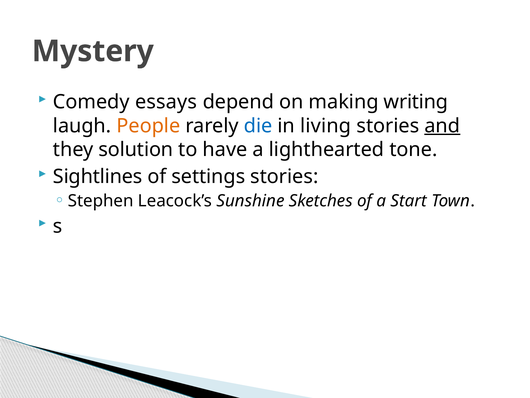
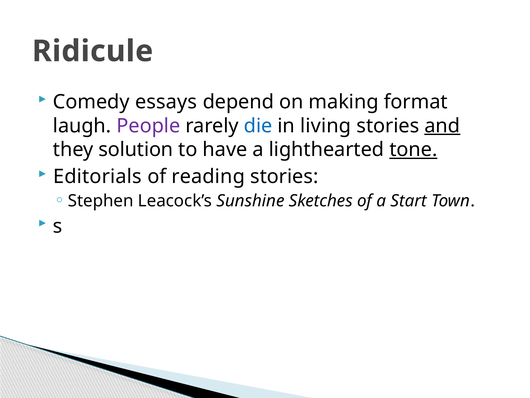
Mystery: Mystery -> Ridicule (93, 51)
writing: writing -> format (416, 102)
People colour: orange -> purple (148, 126)
tone underline: none -> present (413, 150)
Sightlines: Sightlines -> Editorials (97, 176)
settings: settings -> reading (208, 176)
